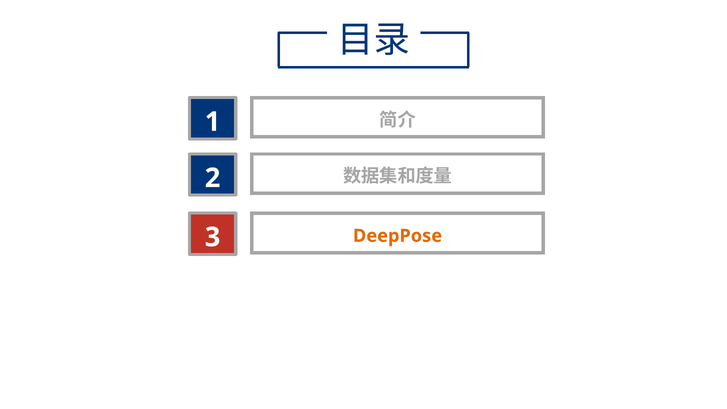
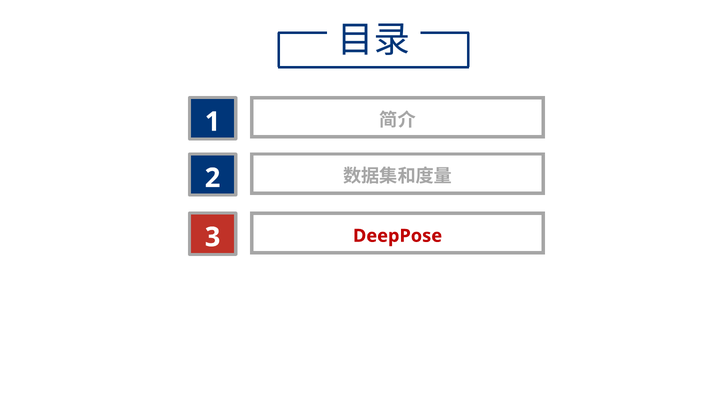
DeepPose colour: orange -> red (398, 236)
